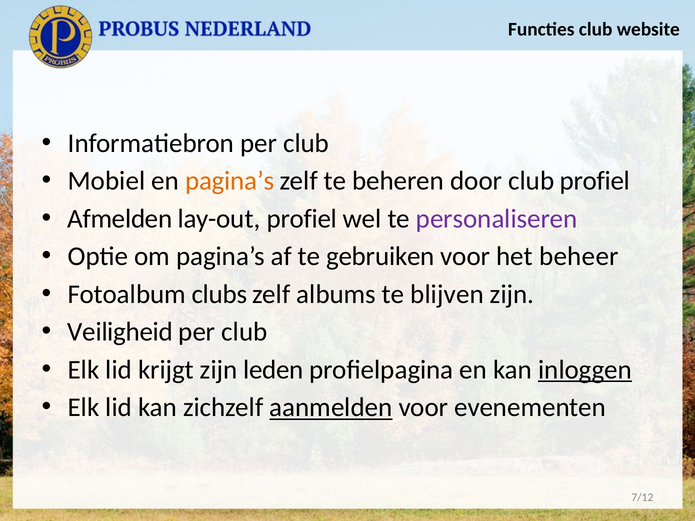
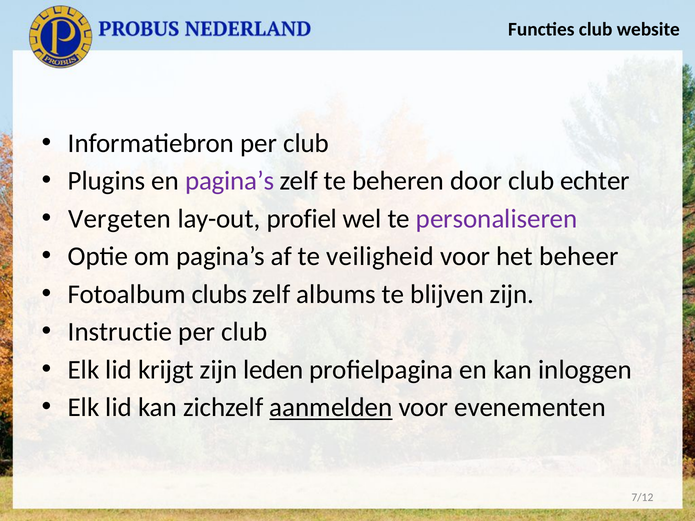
Mobiel: Mobiel -> Plugins (107, 181)
pagina’s colour: orange -> purple (230, 181)
club profiel: profiel -> echter (595, 181)
Afmelden: Afmelden -> Vergeten (120, 219)
gebruiken: gebruiken -> veiligheid (380, 257)
Veiligheid: Veiligheid -> Instructie (120, 332)
inloggen underline: present -> none (585, 370)
